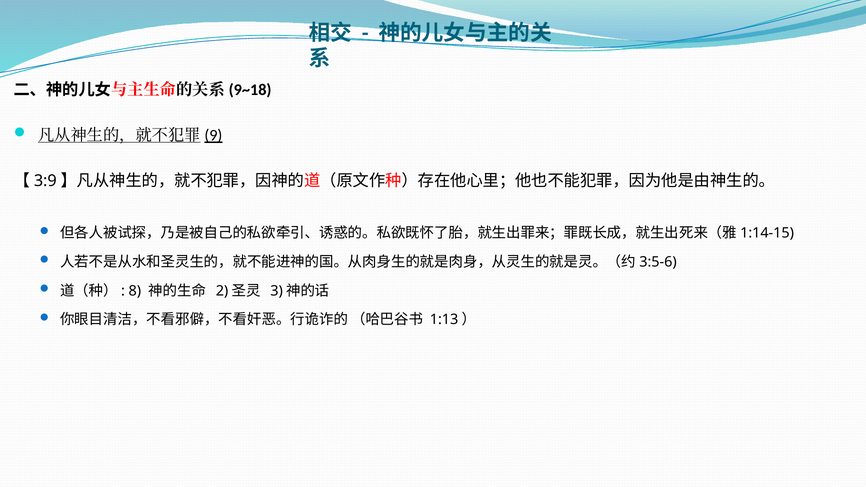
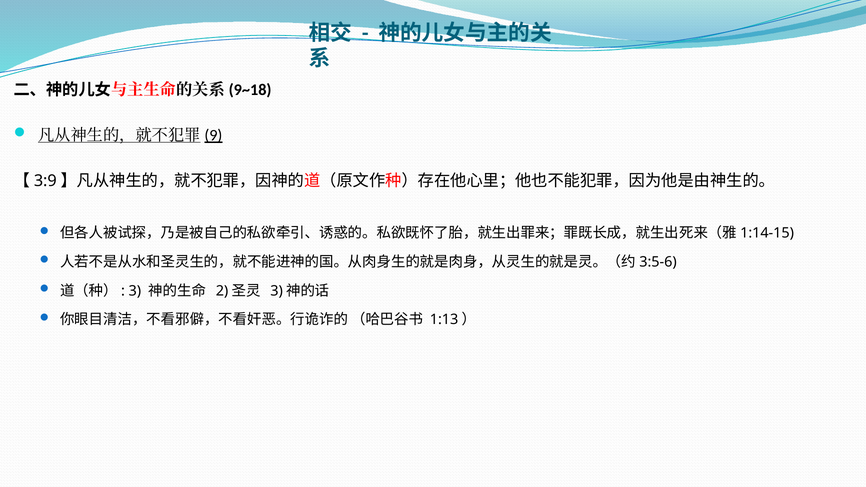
8: 8 -> 3 (135, 291)
